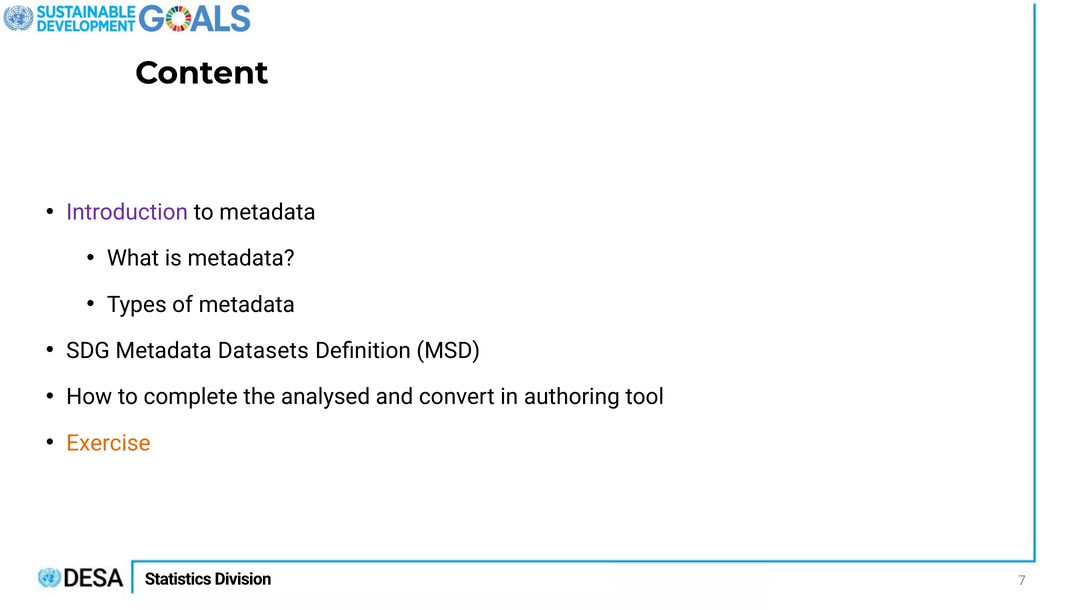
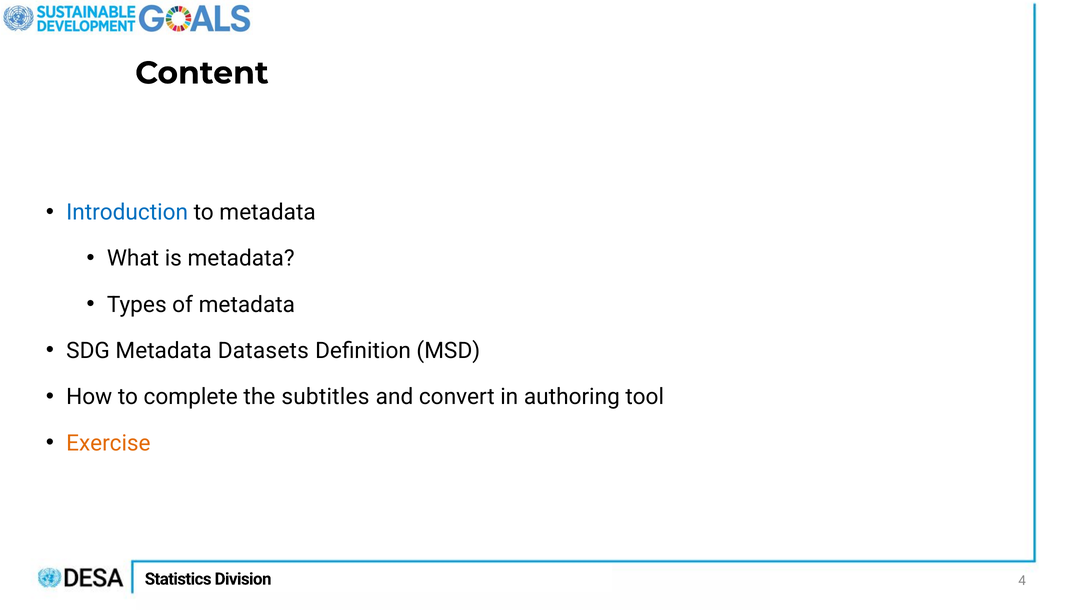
Introduction colour: purple -> blue (127, 212)
analysed: analysed -> subtitles (325, 397)
7: 7 -> 4 (1022, 581)
